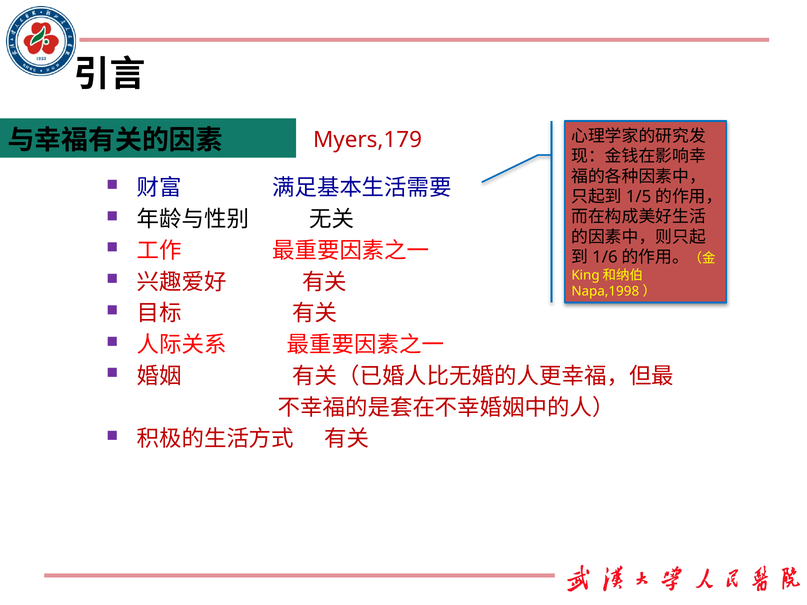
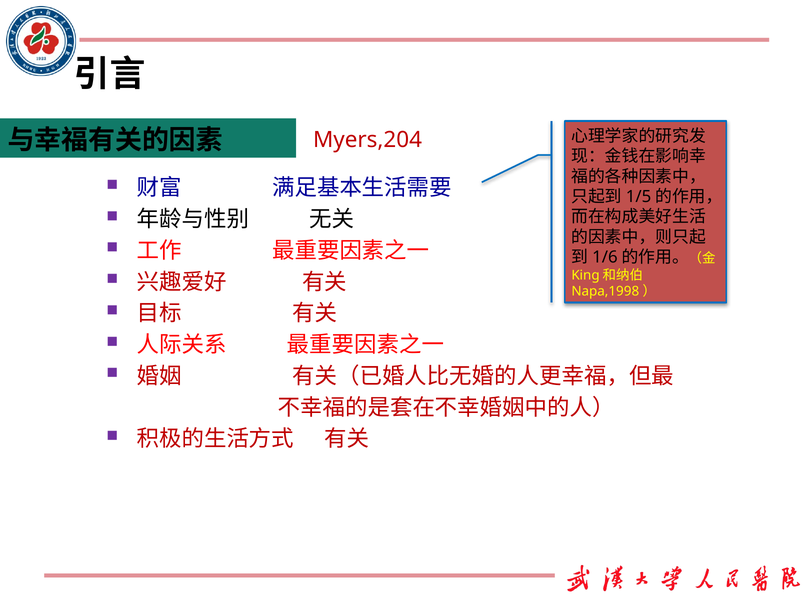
Myers,179: Myers,179 -> Myers,204 (367, 140)
